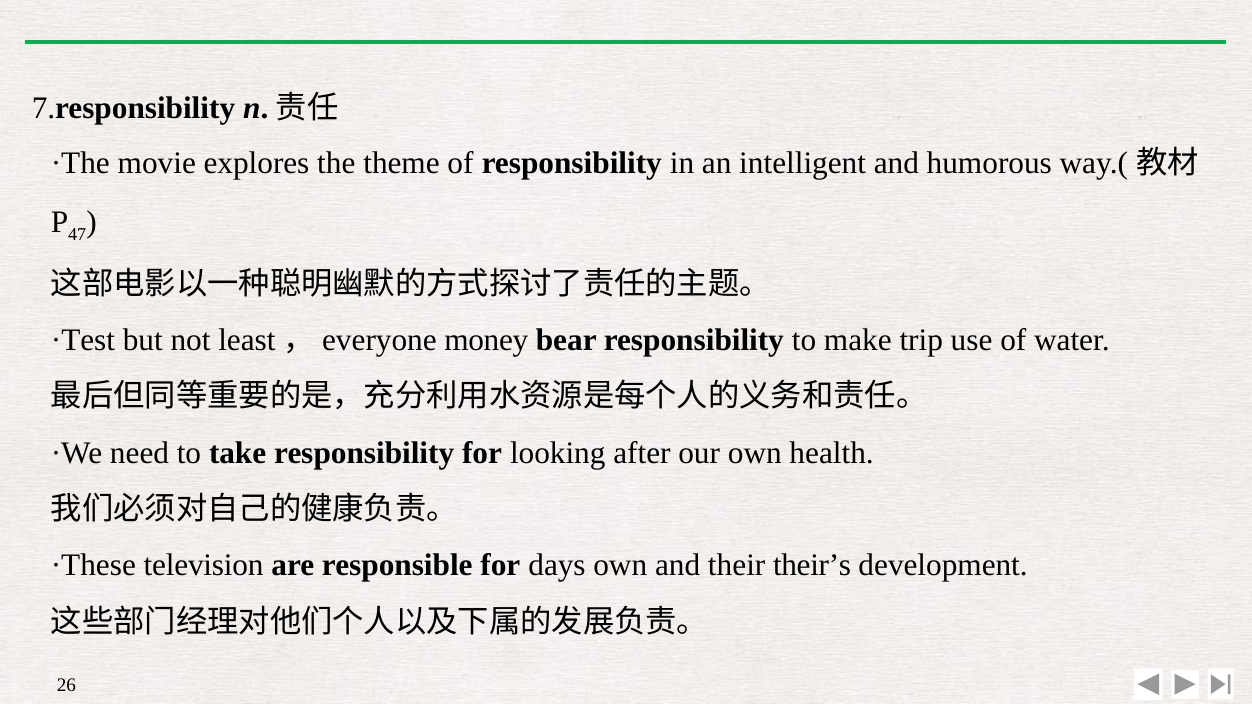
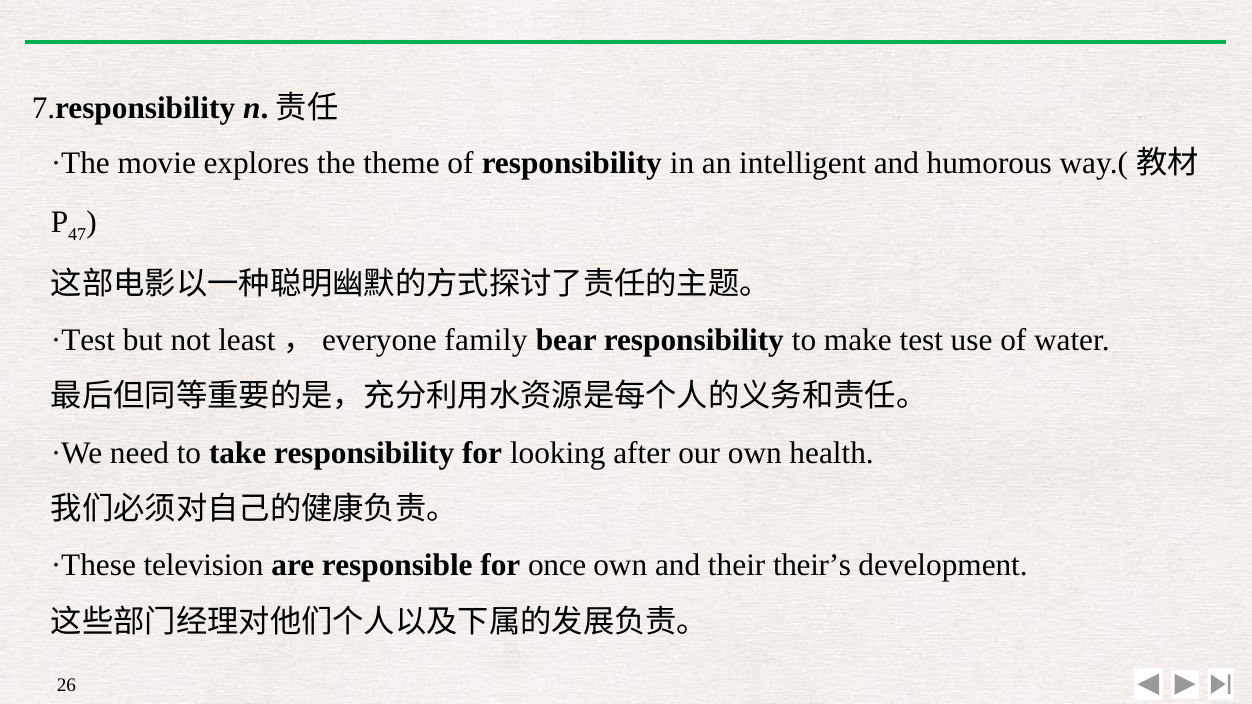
money: money -> family (486, 340)
trip: trip -> test (921, 340)
days: days -> once (557, 566)
